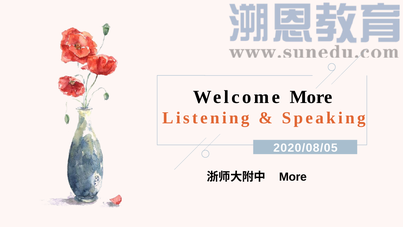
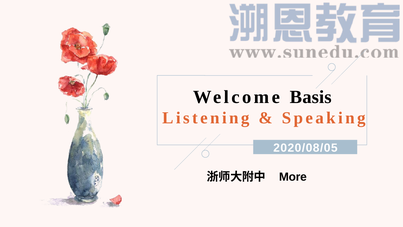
Welcome More: More -> Basis (311, 97)
